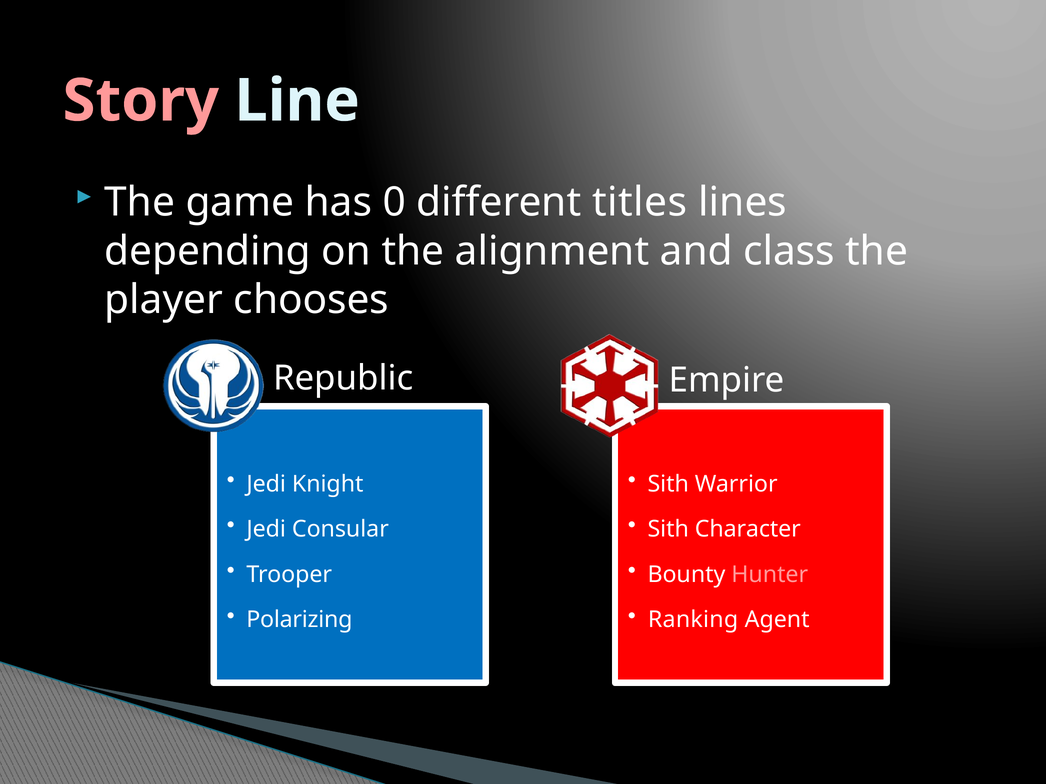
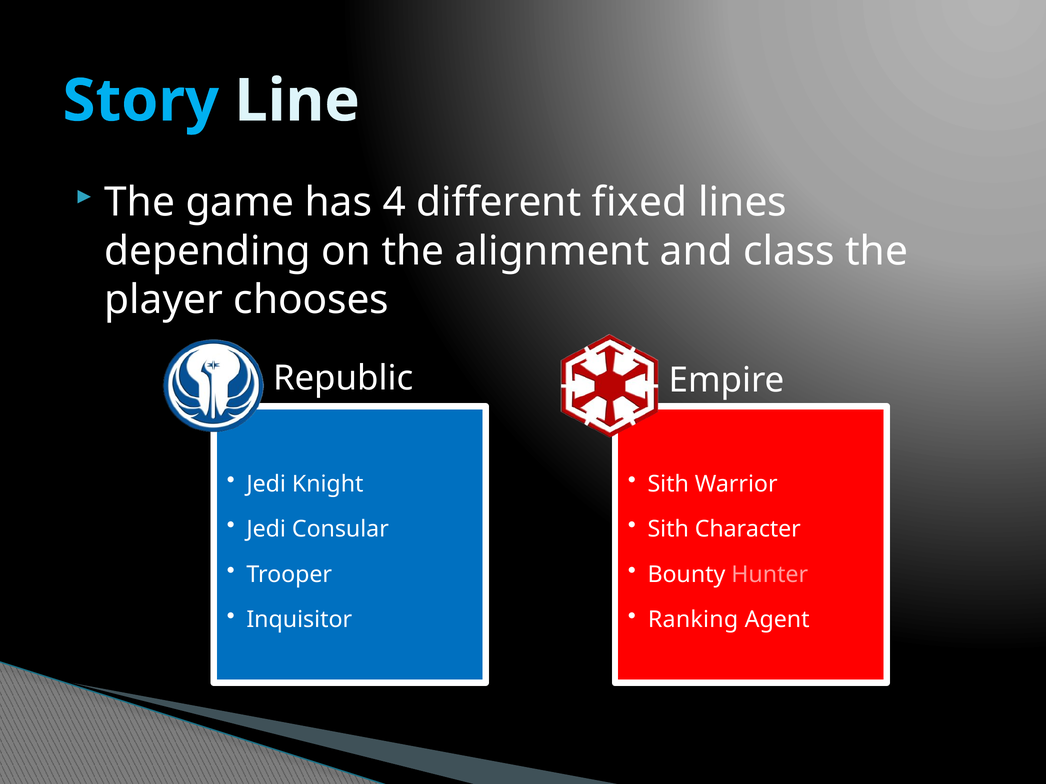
Story colour: pink -> light blue (141, 101)
0: 0 -> 4 (394, 203)
titles: titles -> fixed (640, 203)
Polarizing: Polarizing -> Inquisitor (299, 620)
